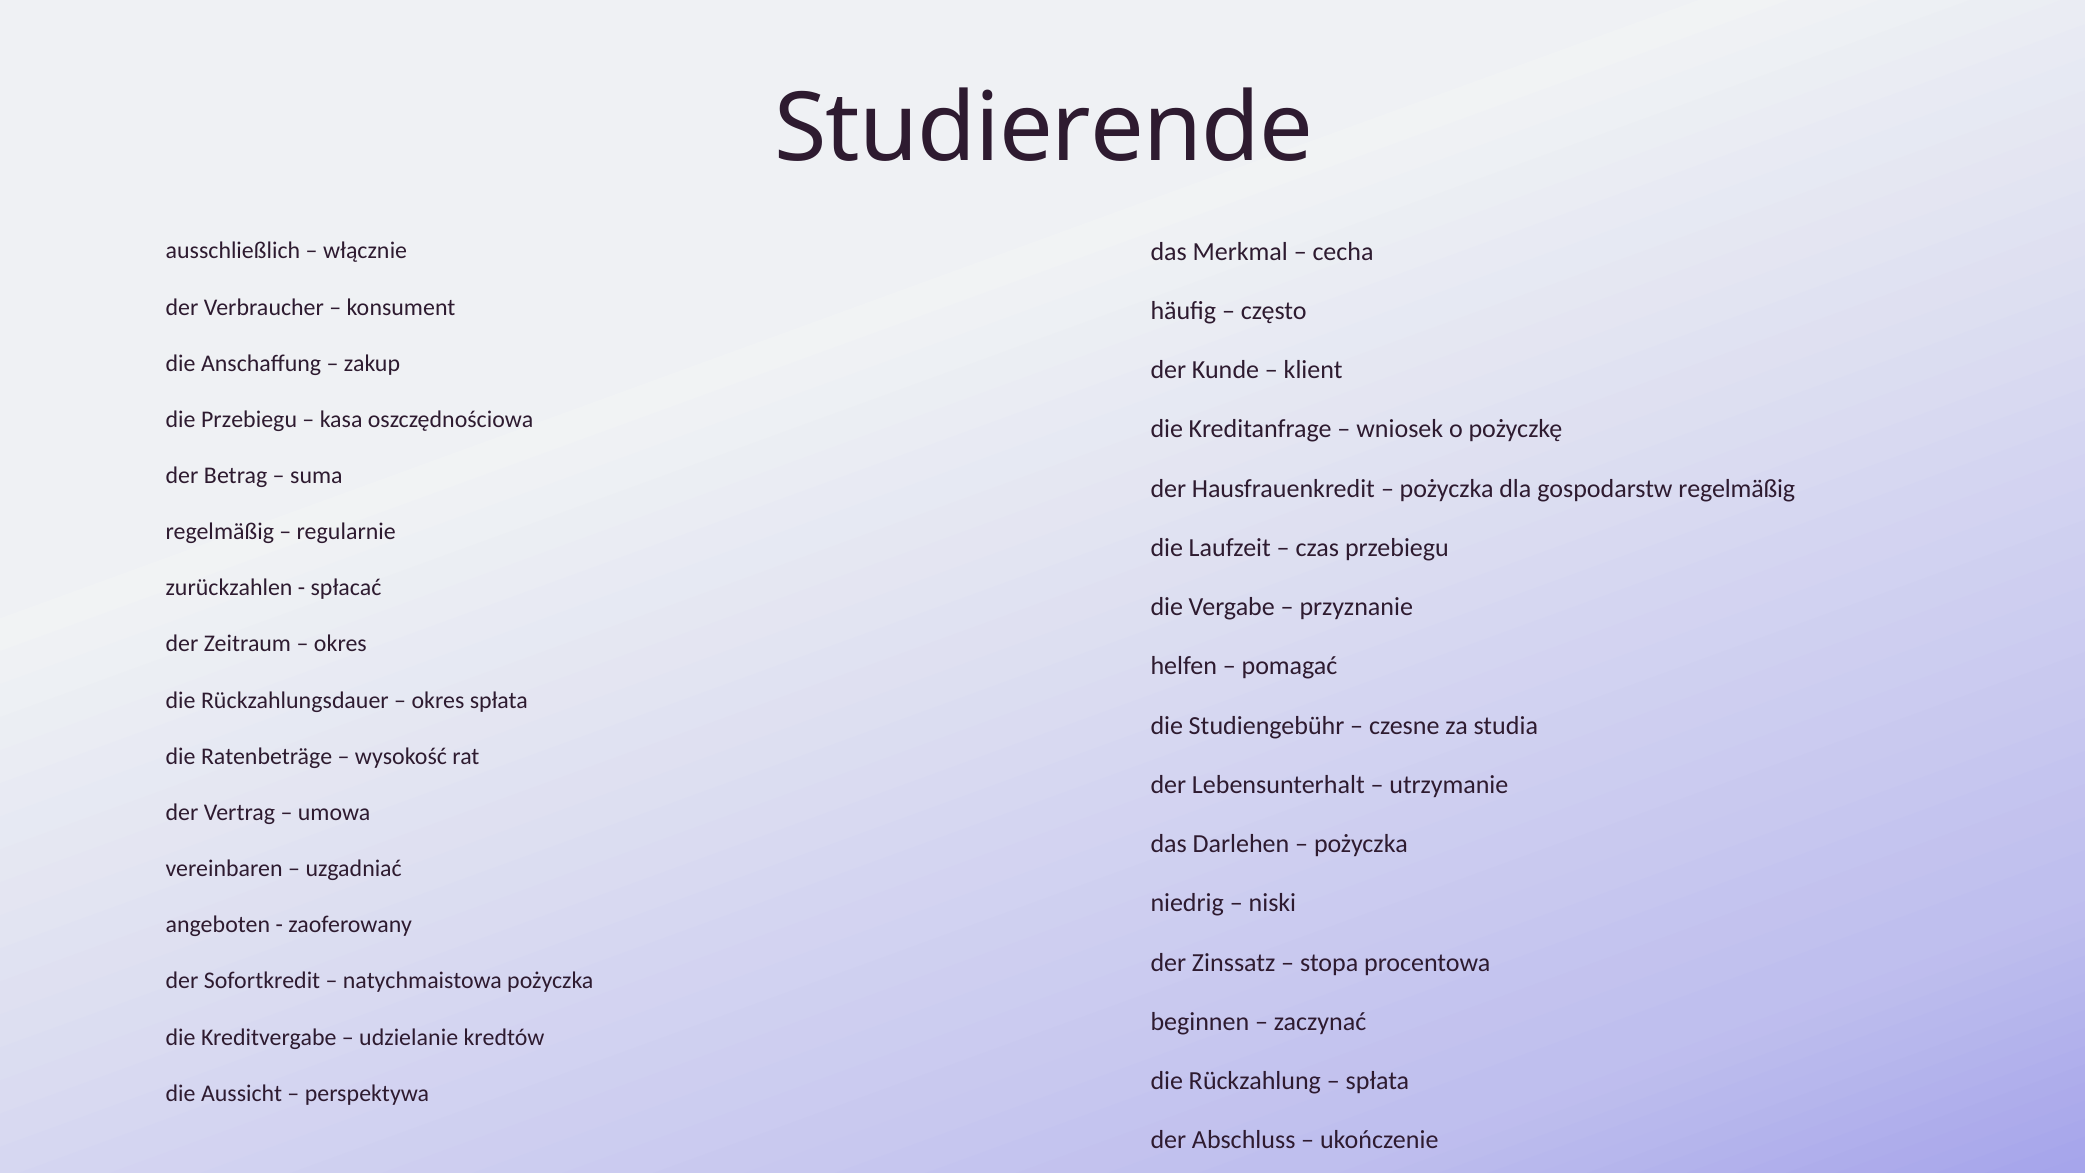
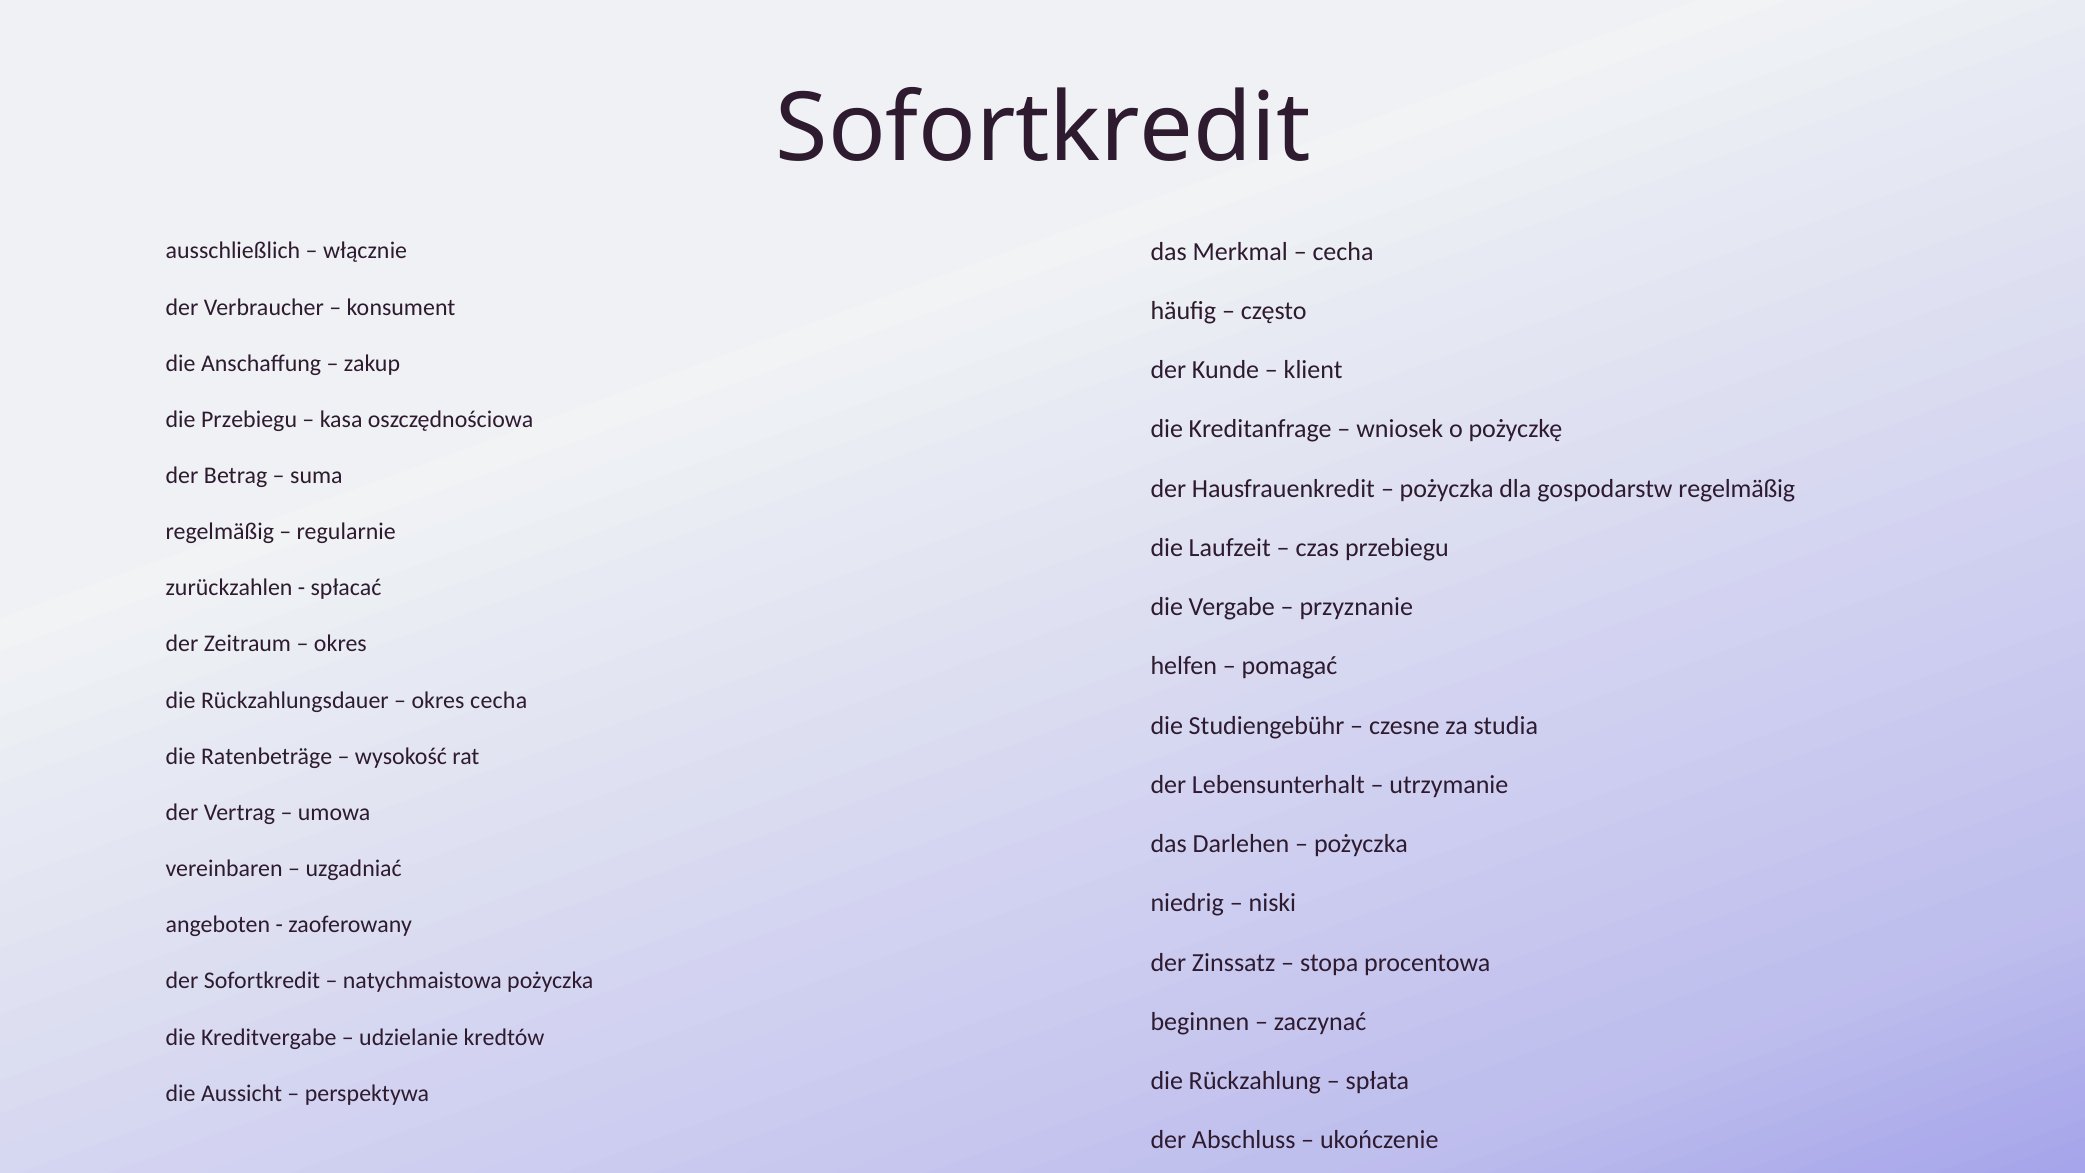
Studierende: Studierende -> Sofortkredit (1043, 129)
okres spłata: spłata -> cecha (499, 700)
